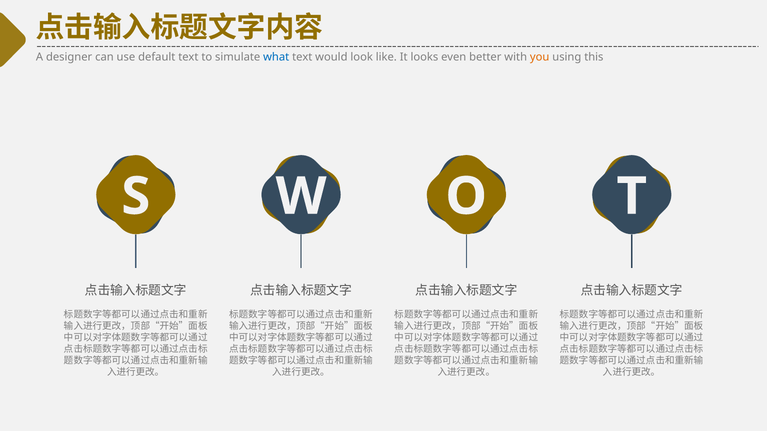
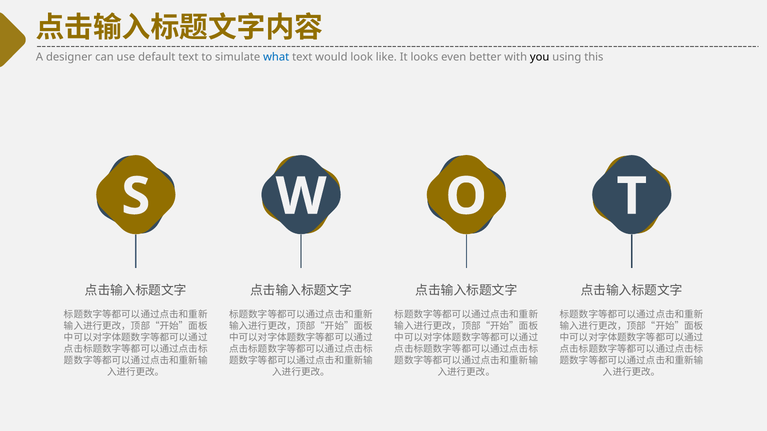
you colour: orange -> black (540, 57)
